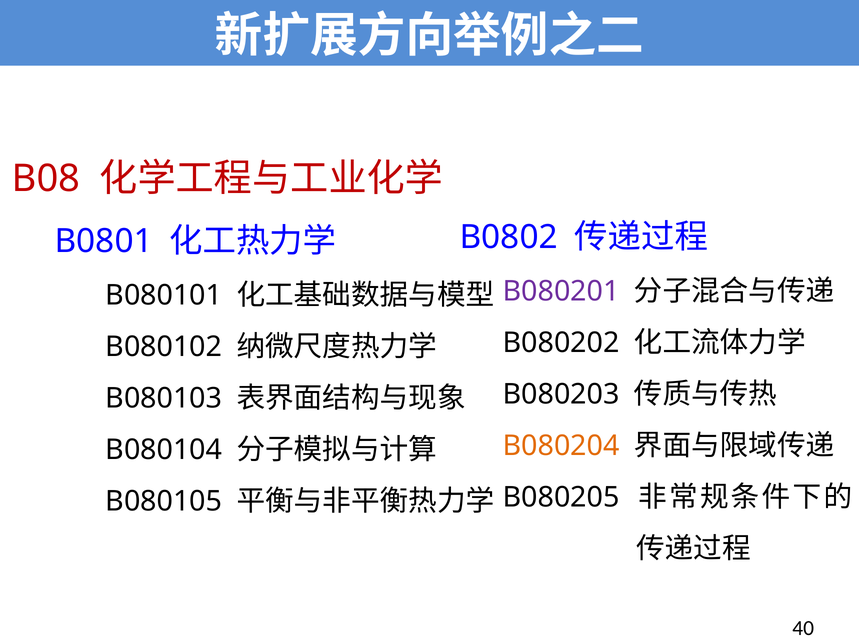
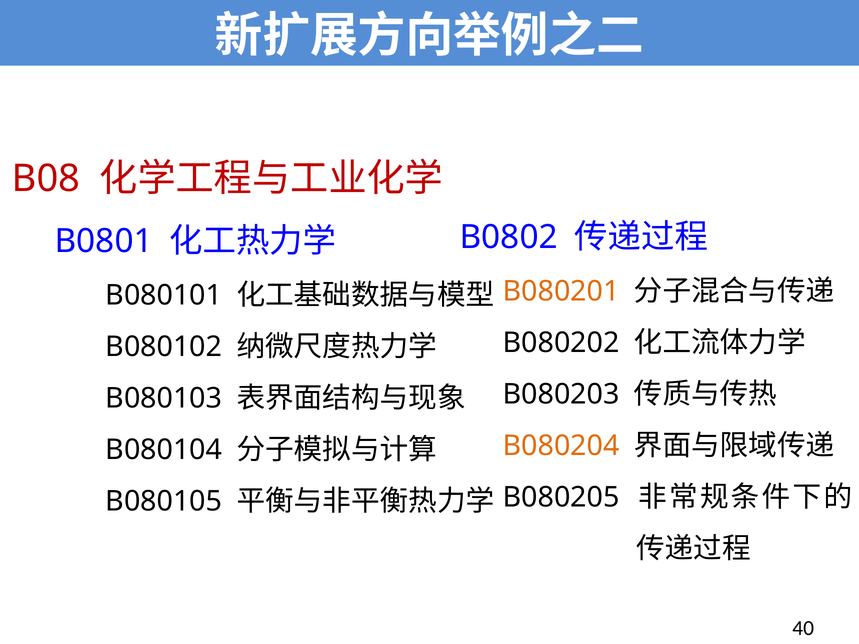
B080201 colour: purple -> orange (561, 292)
